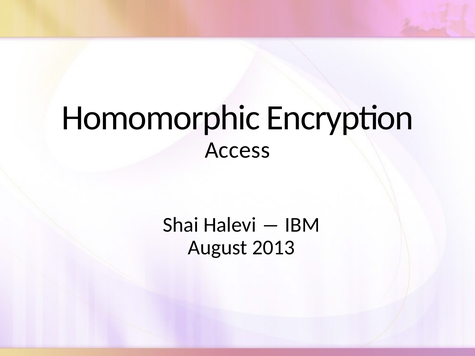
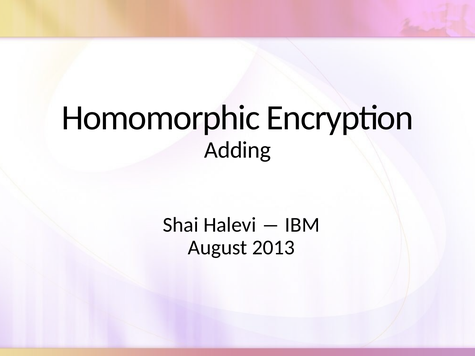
Access: Access -> Adding (238, 150)
